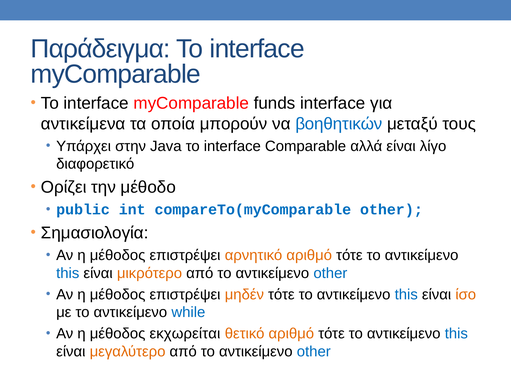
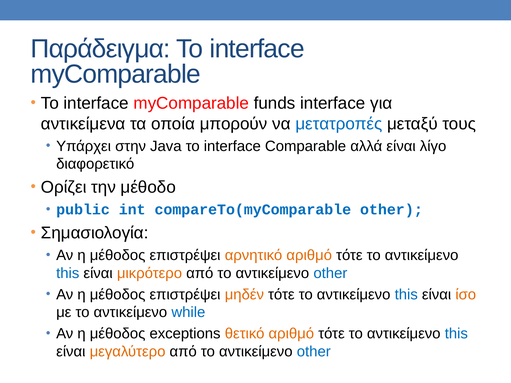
βοηθητικών: βοηθητικών -> μετατροπές (339, 124)
εκχωρείται: εκχωρείται -> exceptions (185, 334)
